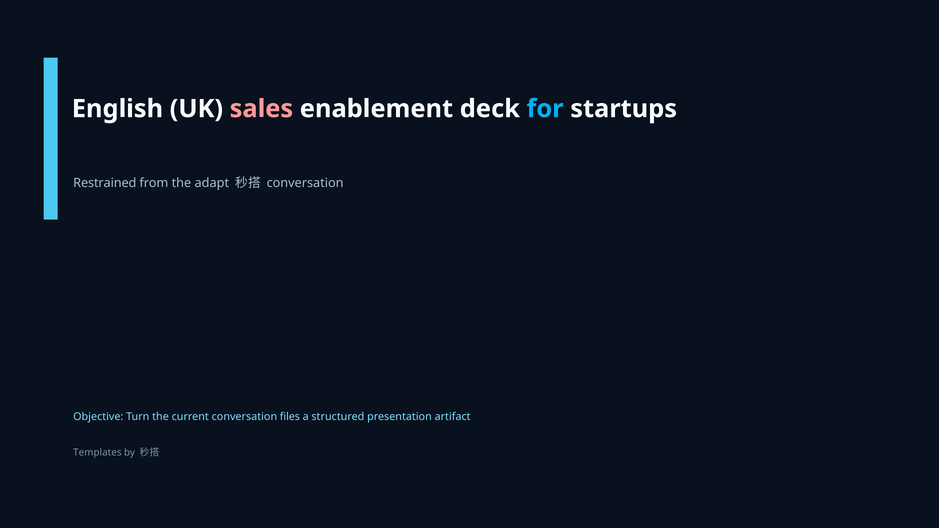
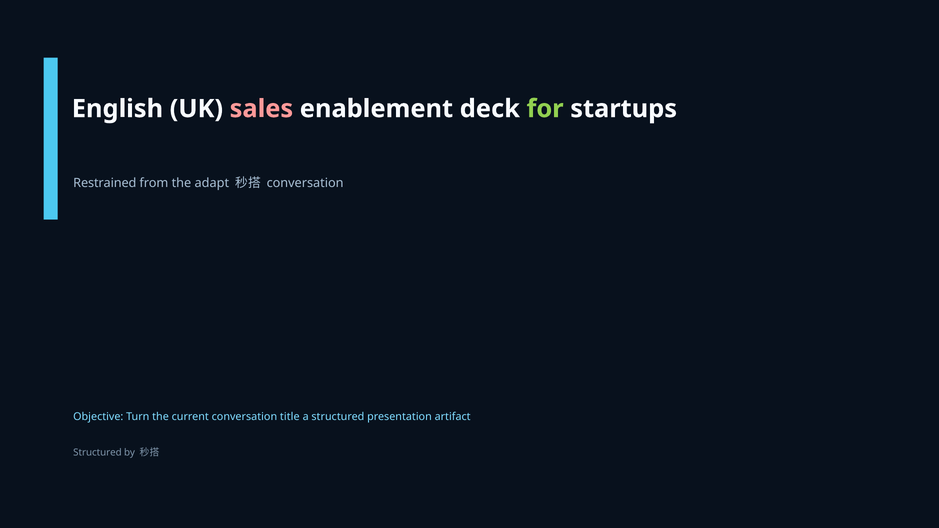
for colour: light blue -> light green (545, 109)
files: files -> title (290, 417)
Templates: Templates -> Structured (97, 453)
